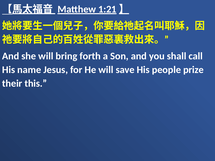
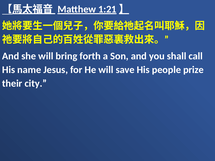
this: this -> city (36, 83)
